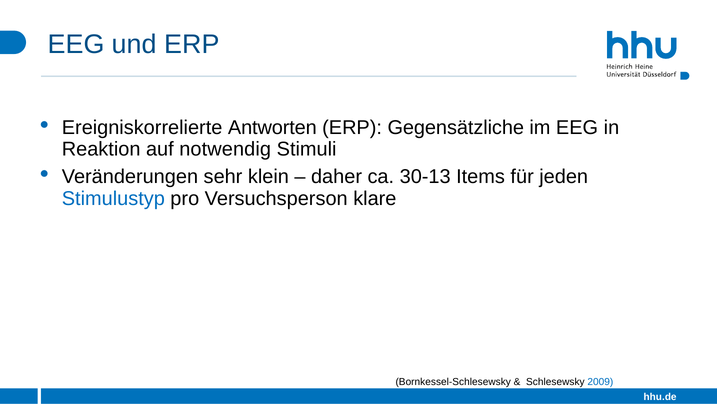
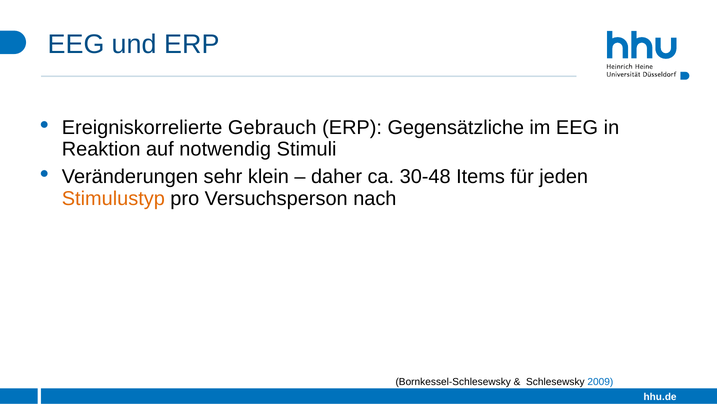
Antworten: Antworten -> Gebrauch (272, 128)
30-13: 30-13 -> 30-48 (425, 177)
Stimulustyp colour: blue -> orange (113, 198)
klare: klare -> nach (375, 198)
